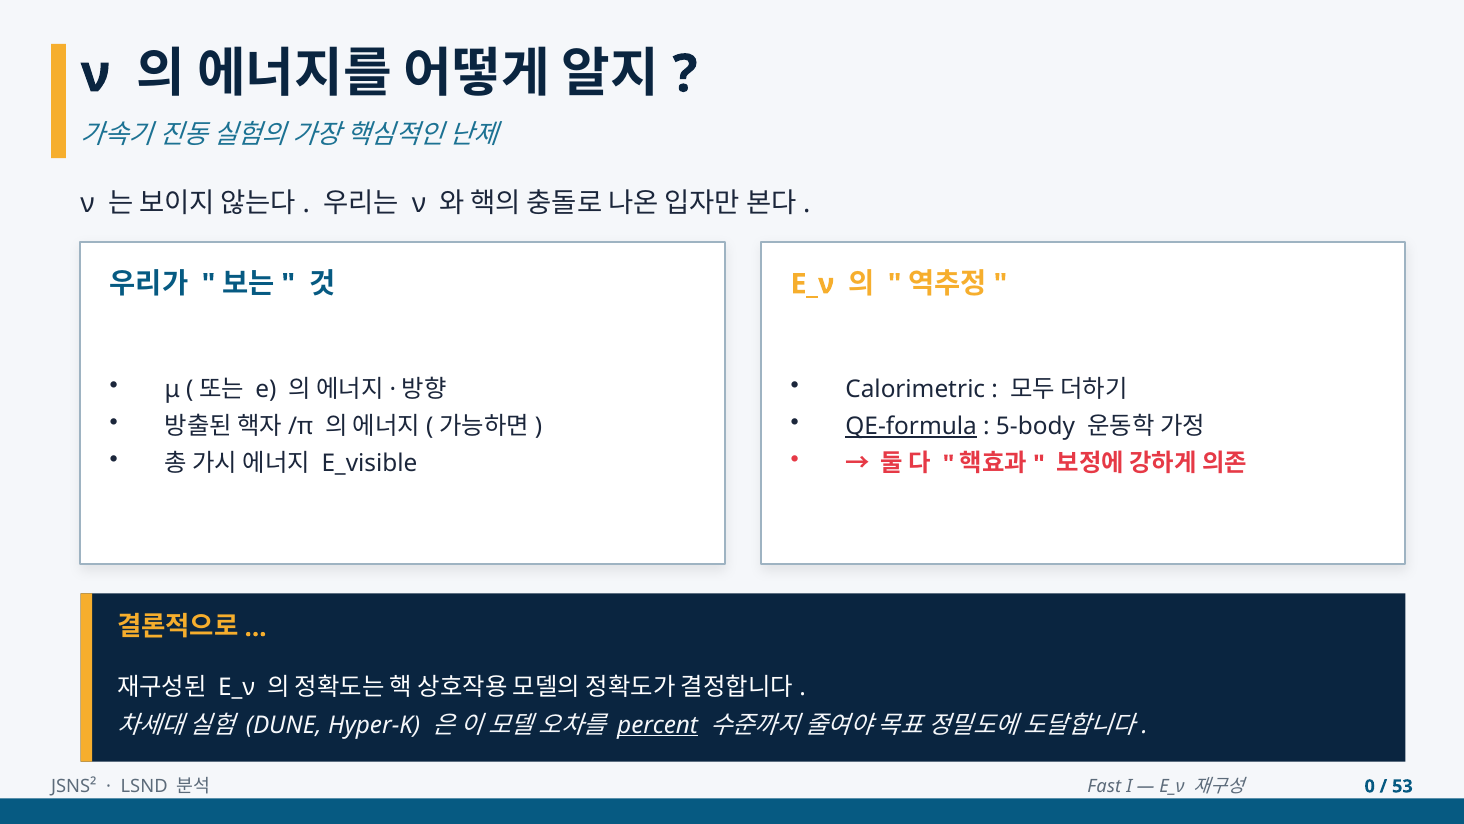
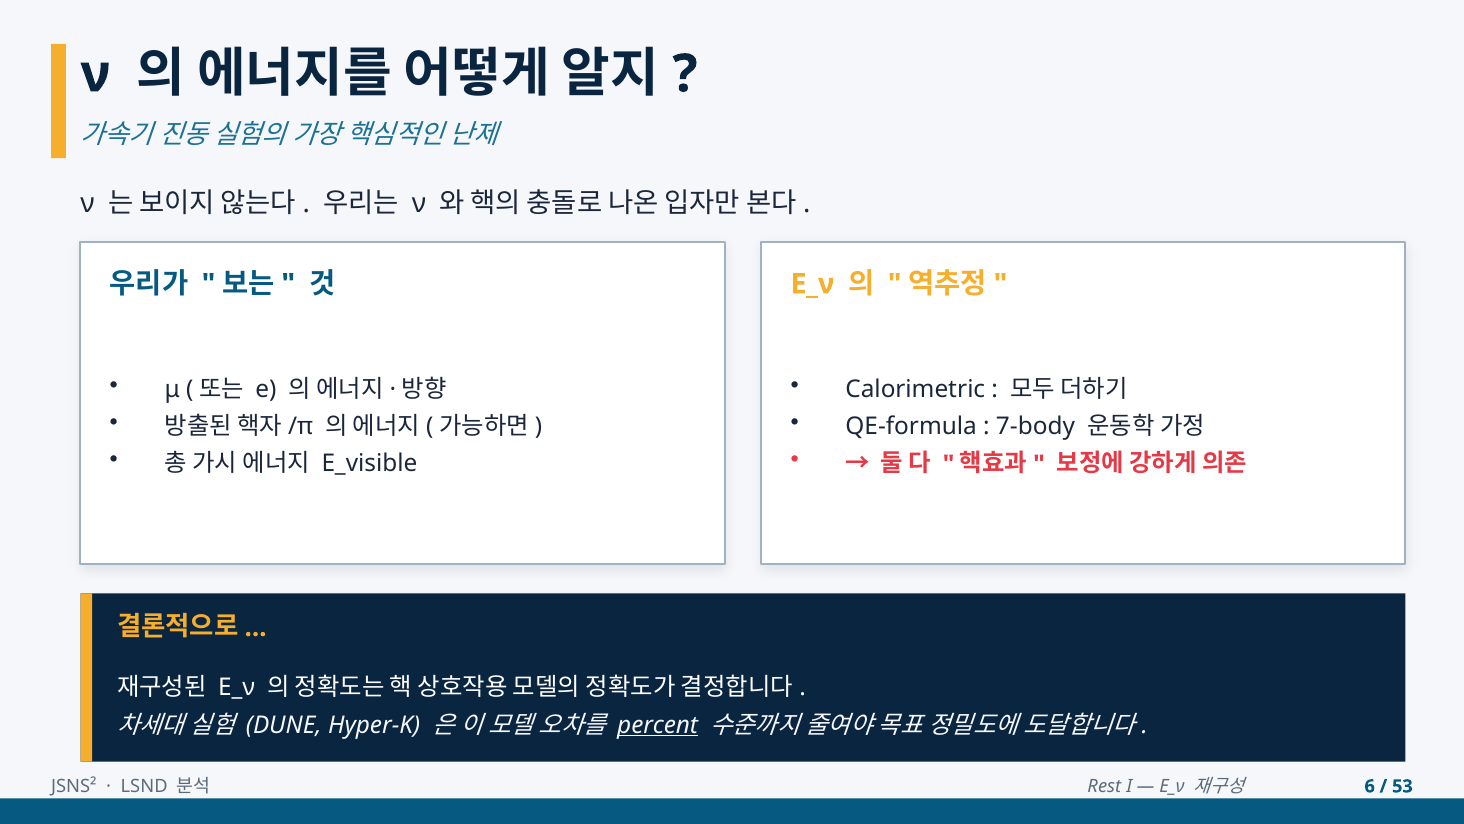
QE-formula underline: present -> none (911, 426)
5-body: 5-body -> 7-body (1035, 426)
Fast: Fast -> Rest (1104, 786)
0: 0 -> 6 (1370, 786)
